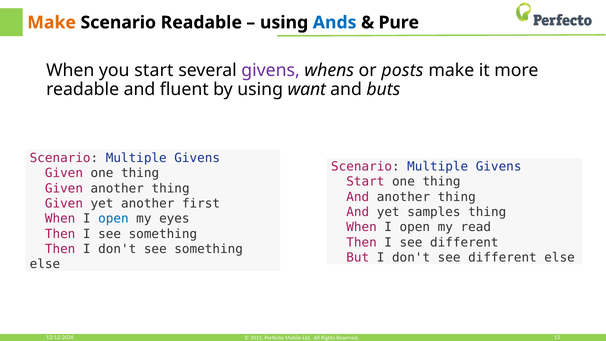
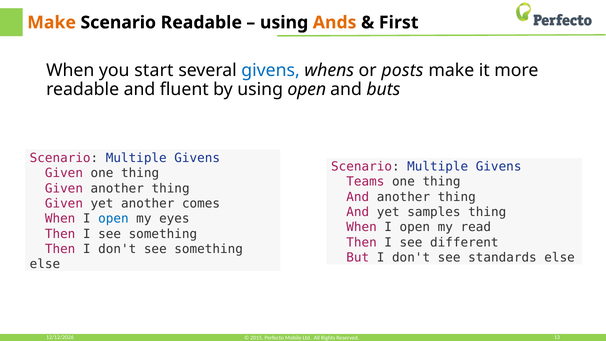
Ands colour: blue -> orange (335, 23)
Pure: Pure -> First (399, 23)
givens colour: purple -> blue (271, 70)
using want: want -> open (307, 90)
Start: Start -> Teams (365, 182)
first: first -> comes (201, 203)
don't see different: different -> standards (502, 258)
